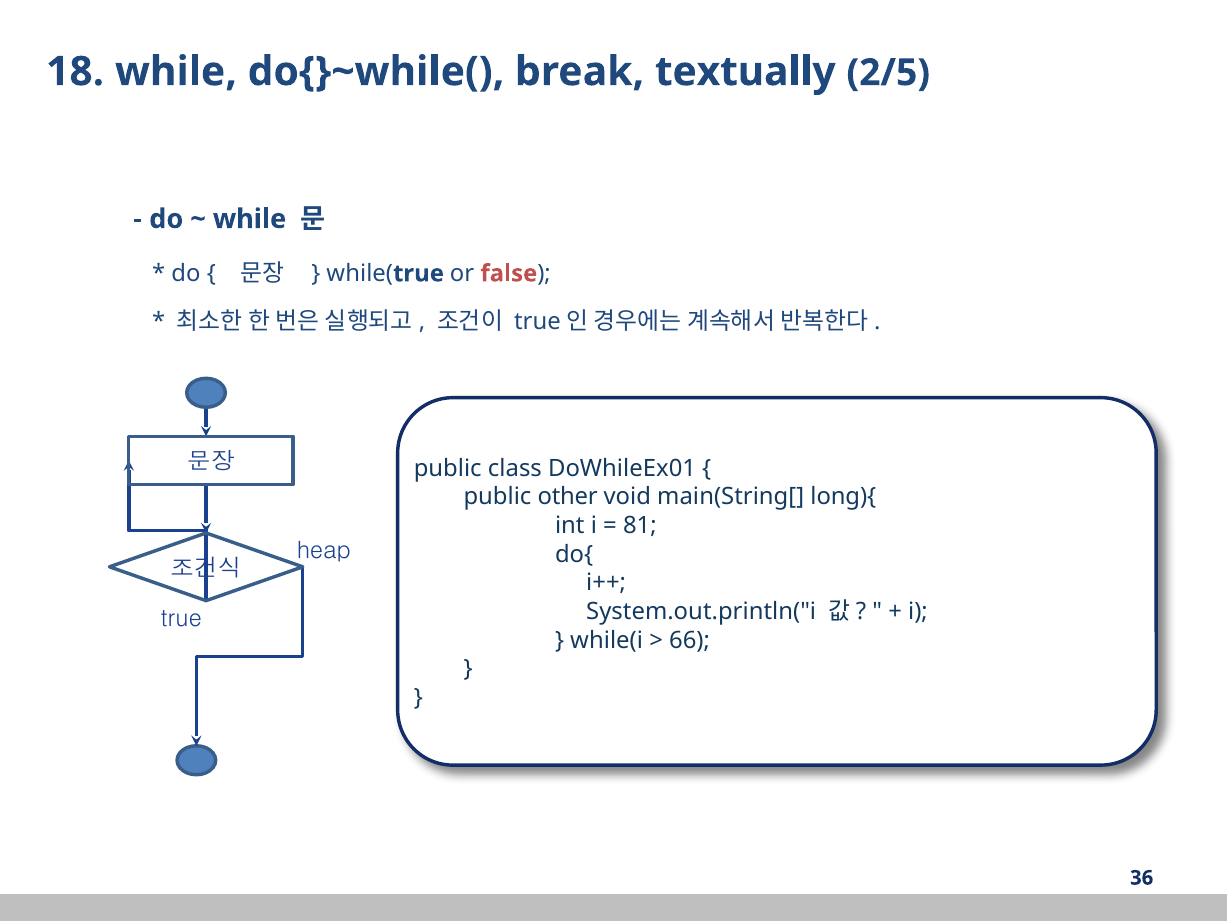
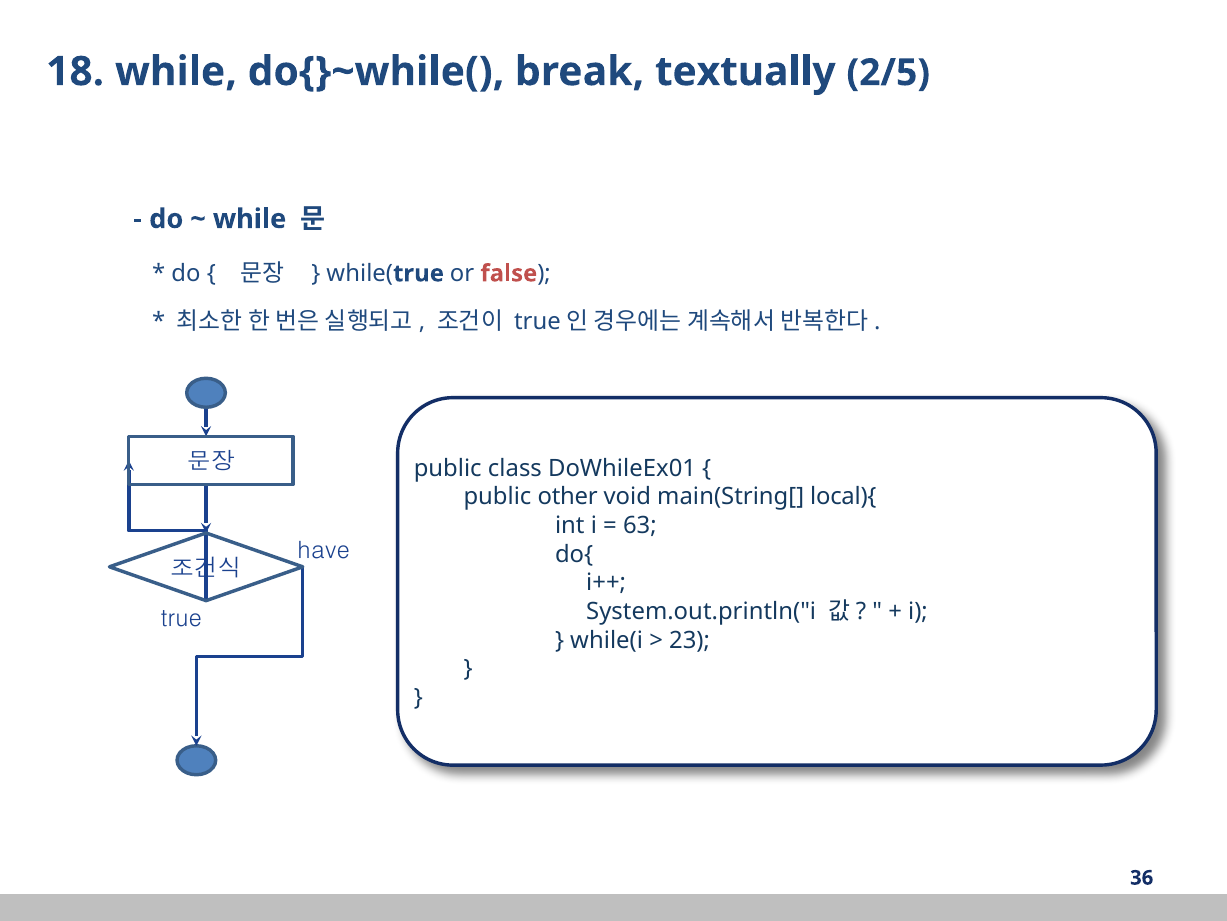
long){: long){ -> local){ (843, 497)
81: 81 -> 63 (640, 525)
heap: heap -> have (324, 550)
66: 66 -> 23 (690, 640)
